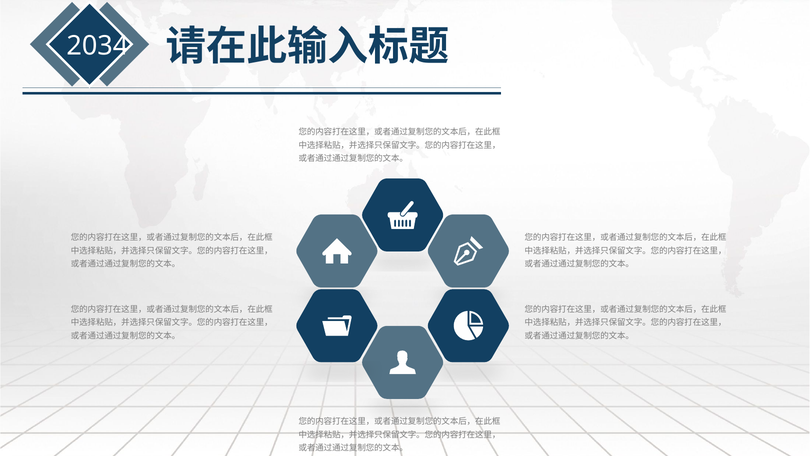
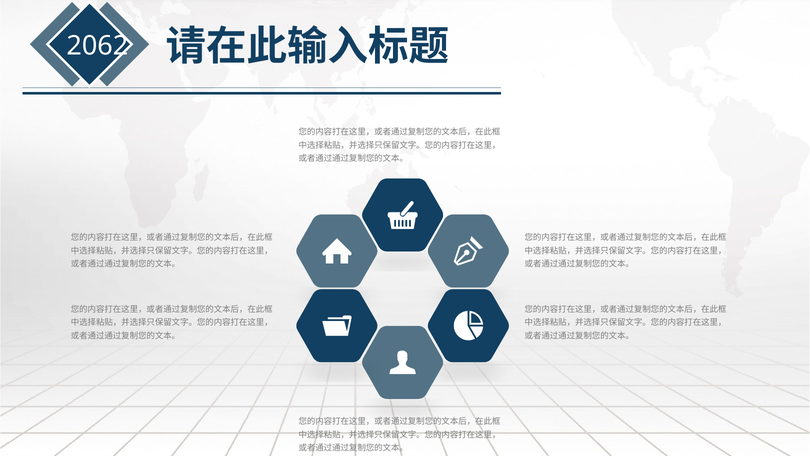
2034: 2034 -> 2062 (97, 46)
